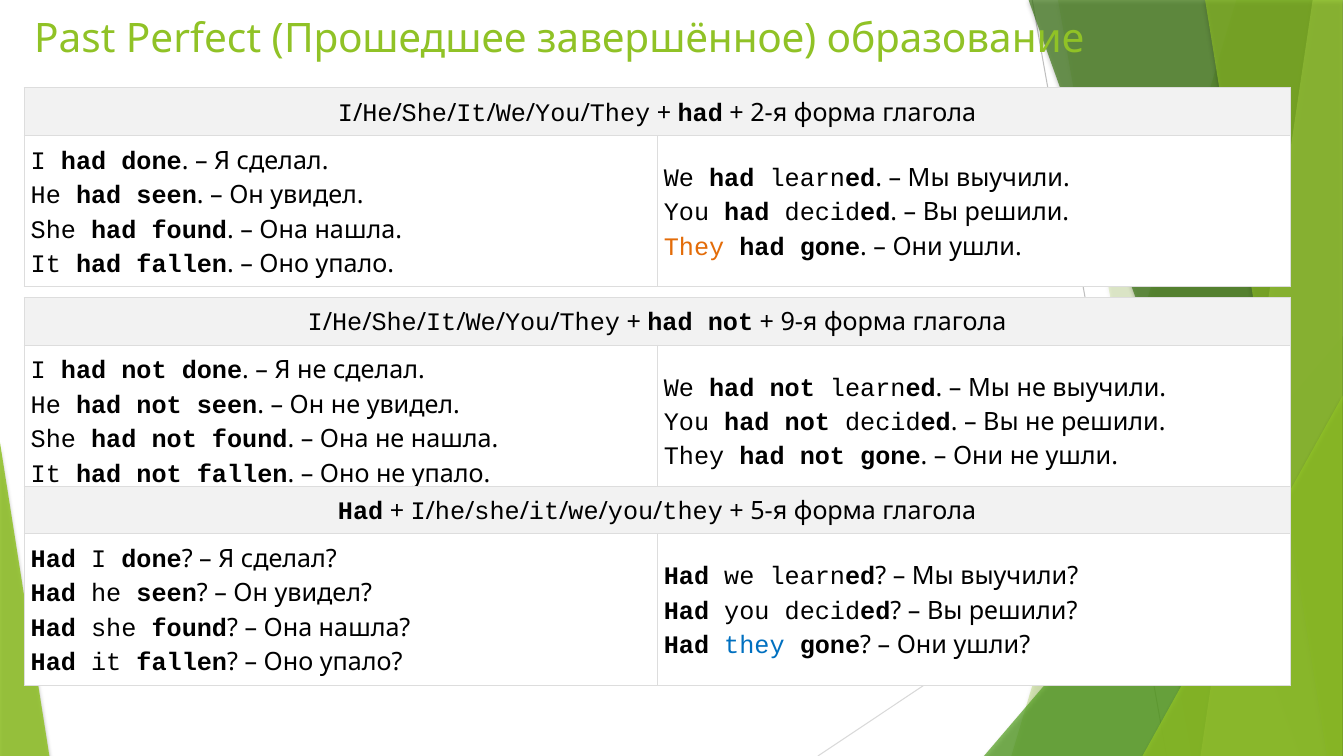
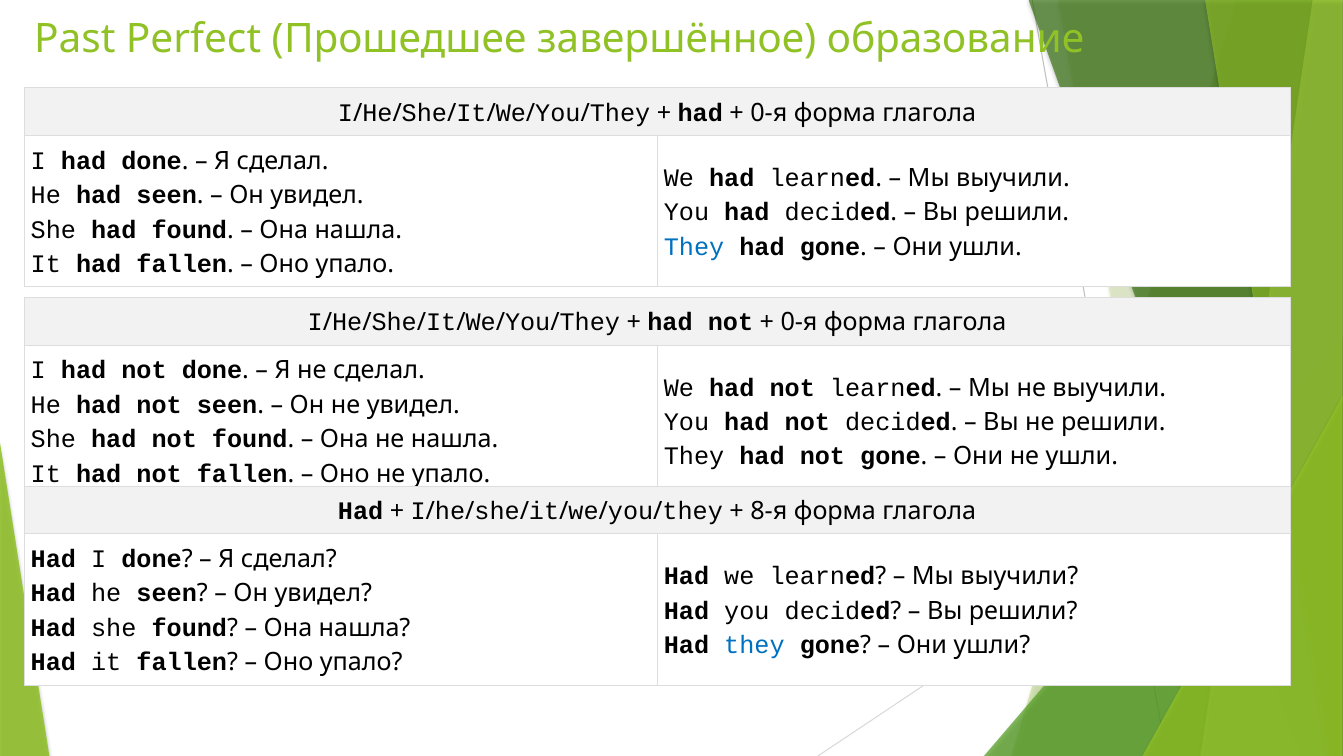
2-я: 2-я -> 0-я (769, 113)
They colour: orange -> blue (694, 247)
9-я: 9-я -> 0-я (799, 322)
5-я: 5-я -> 8-я (769, 511)
